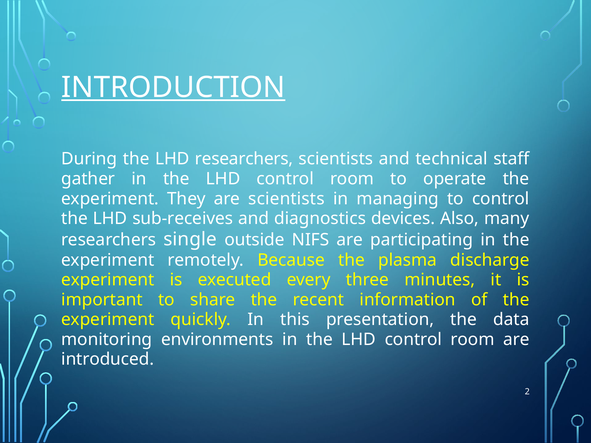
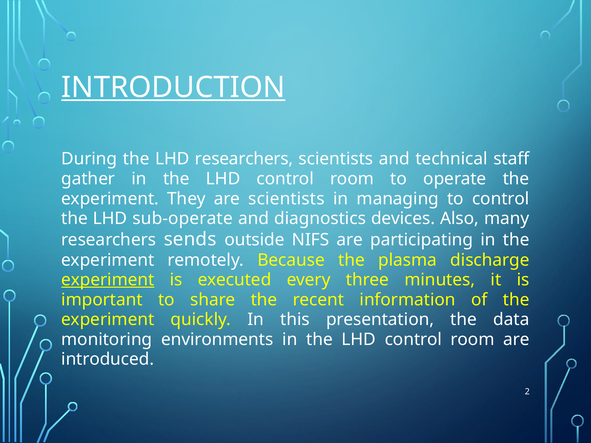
sub-receives: sub-receives -> sub-operate (183, 219)
single: single -> sends (190, 239)
experiment underline: none -> present (108, 280)
